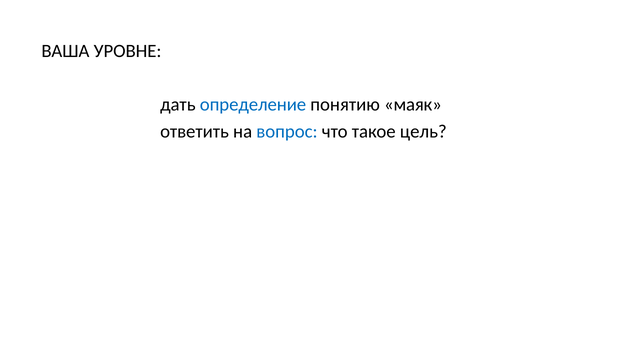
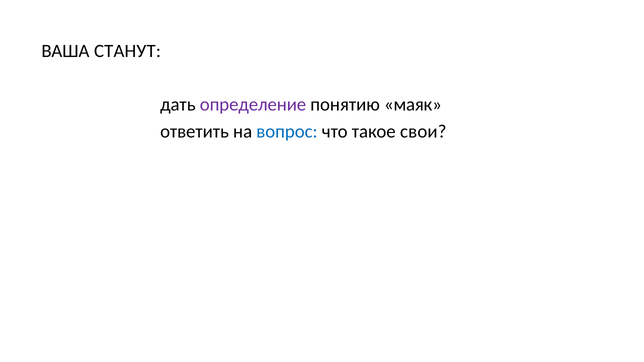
УРОВНЕ: УРОВНЕ -> СТАНУТ (127, 51)
определение colour: blue -> purple (253, 105)
цель: цель -> свои (423, 132)
